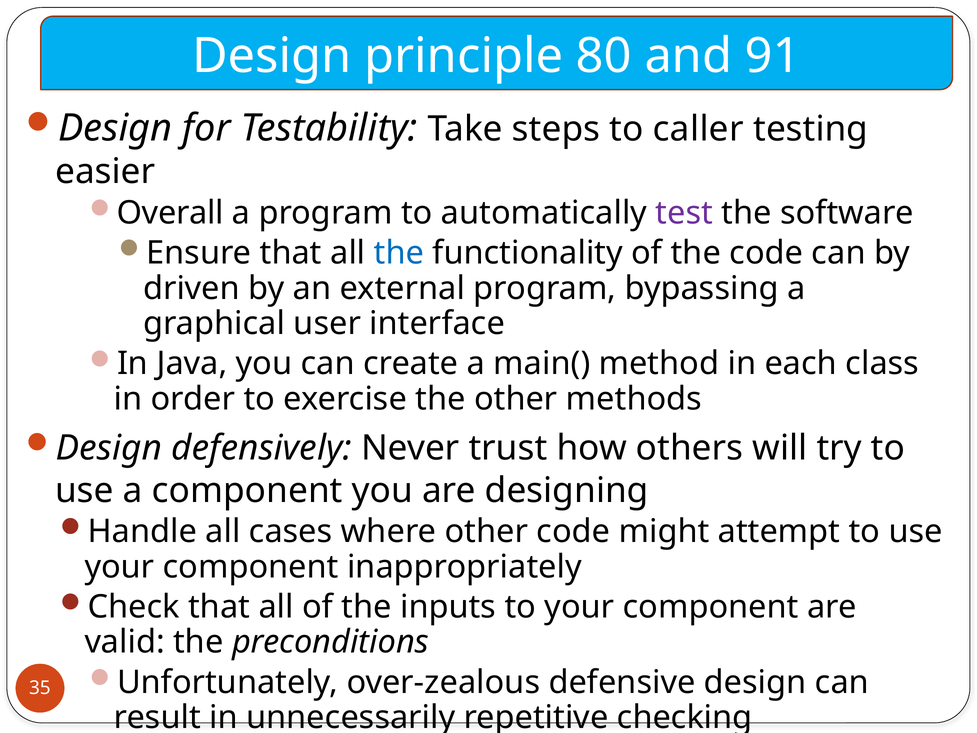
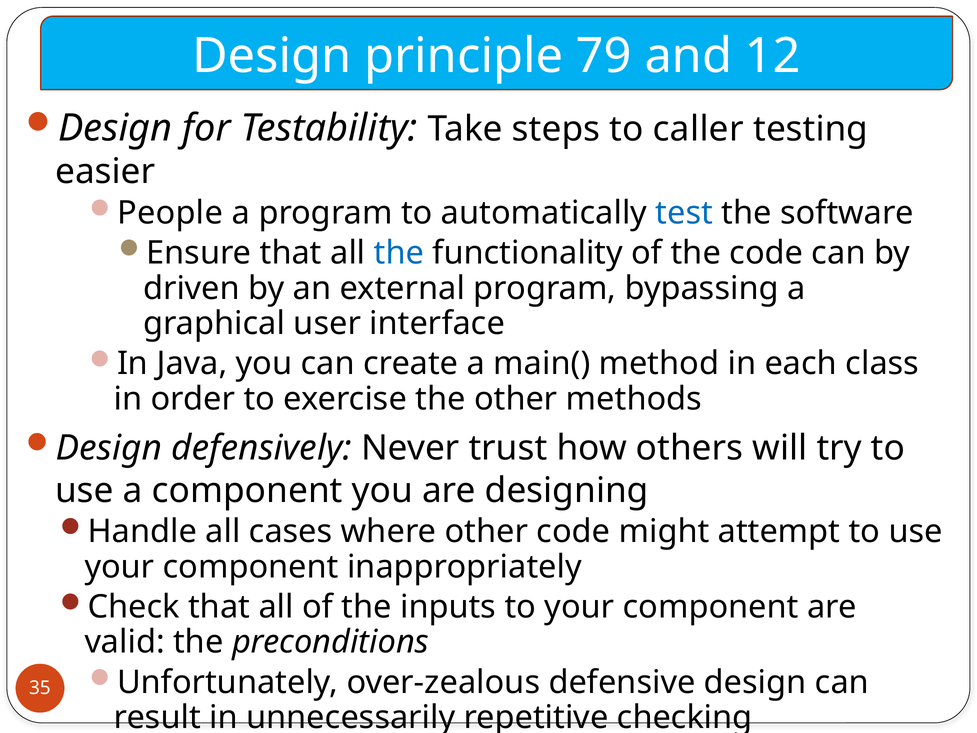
80: 80 -> 79 (604, 56)
91: 91 -> 12 (773, 56)
Overall: Overall -> People (170, 213)
test colour: purple -> blue (684, 213)
